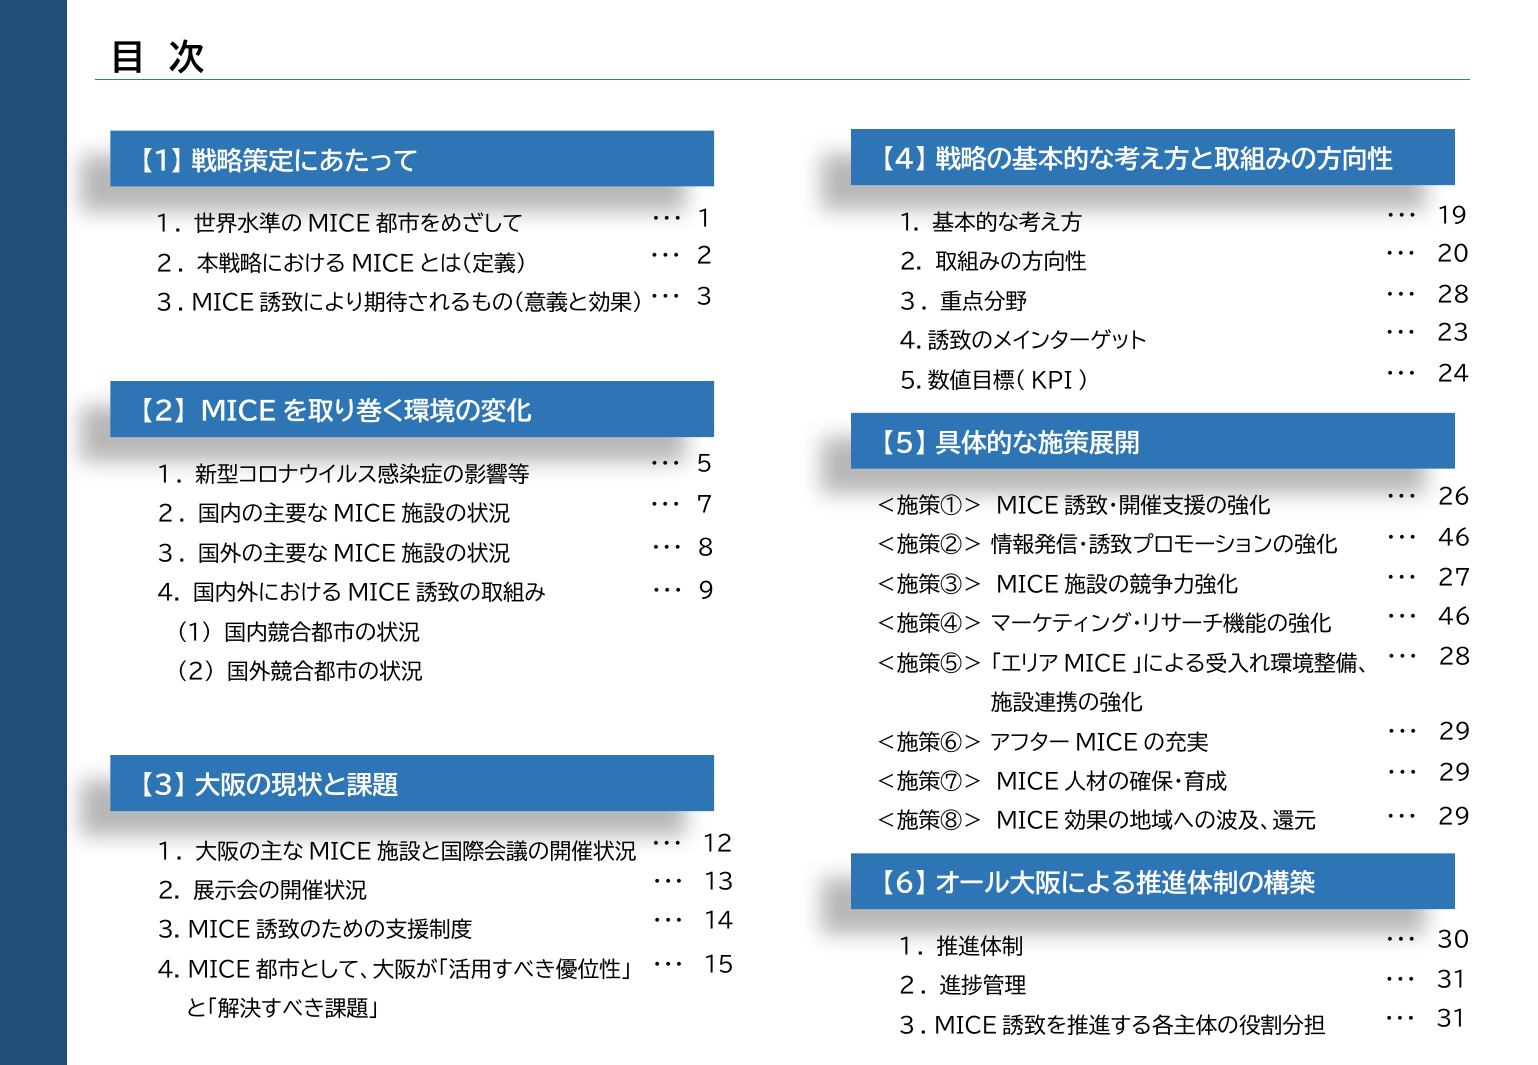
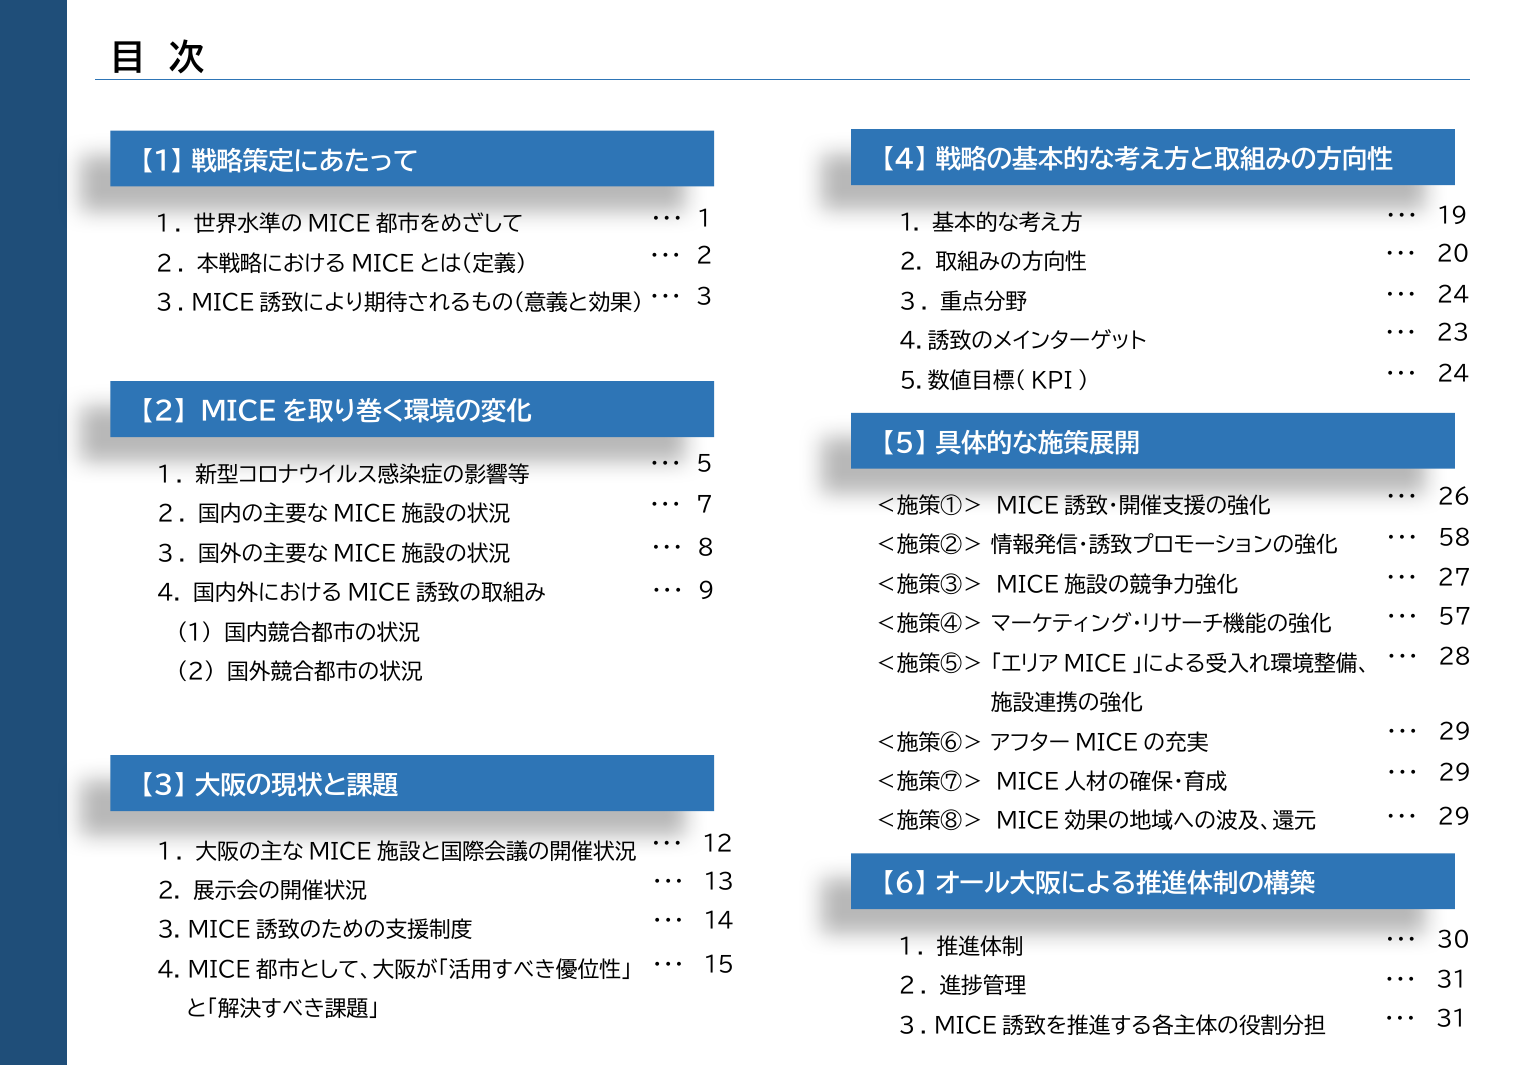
28: 28 -> 24 (1453, 295)
46: 46 -> 58 (1454, 538)
46: 46 -> 57 (1455, 617)
